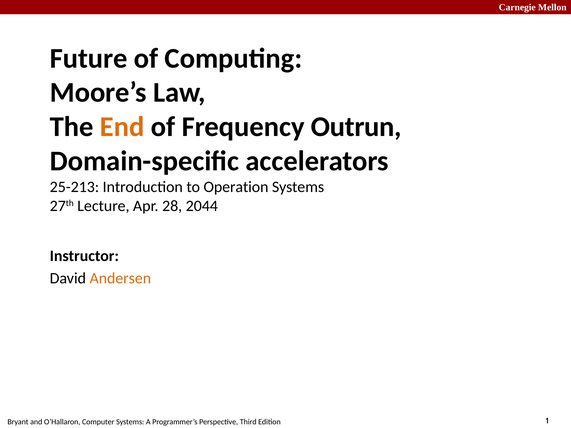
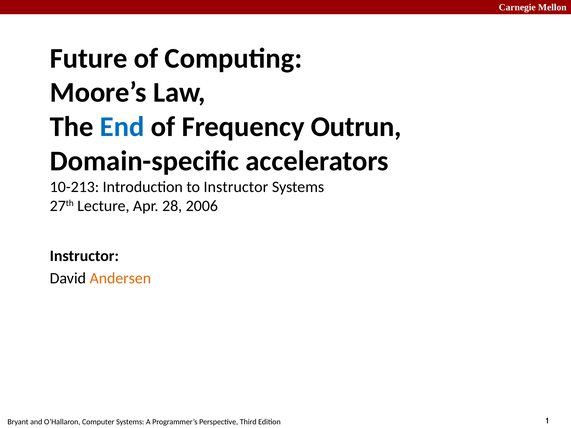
End colour: orange -> blue (122, 127)
25-213: 25-213 -> 10-213 (74, 187)
to Operation: Operation -> Instructor (236, 187)
2044: 2044 -> 2006 (202, 206)
